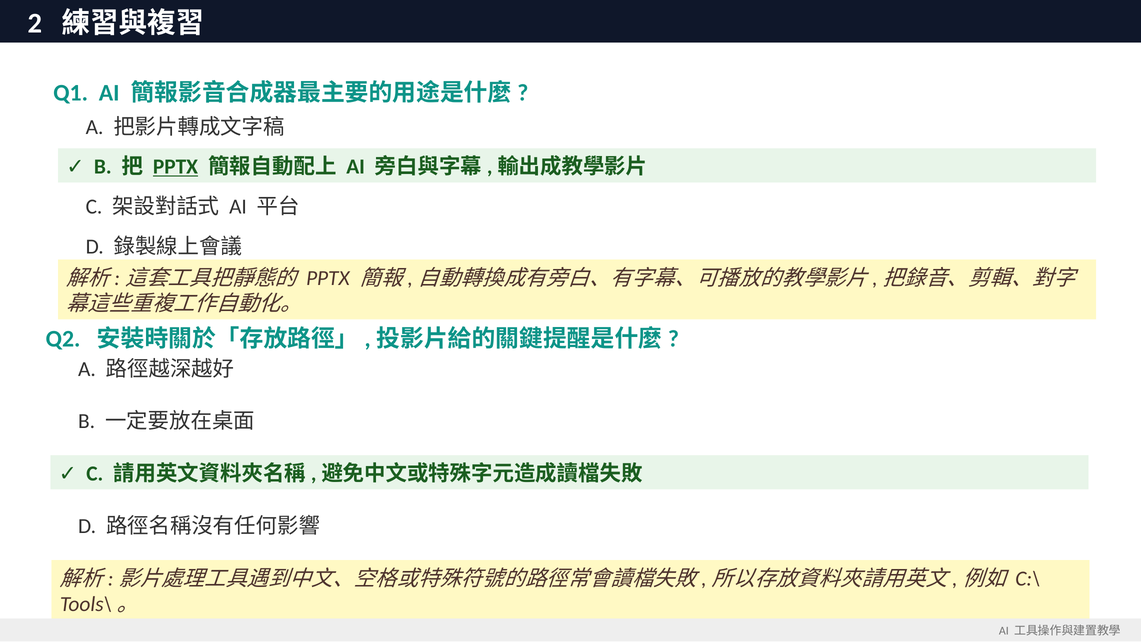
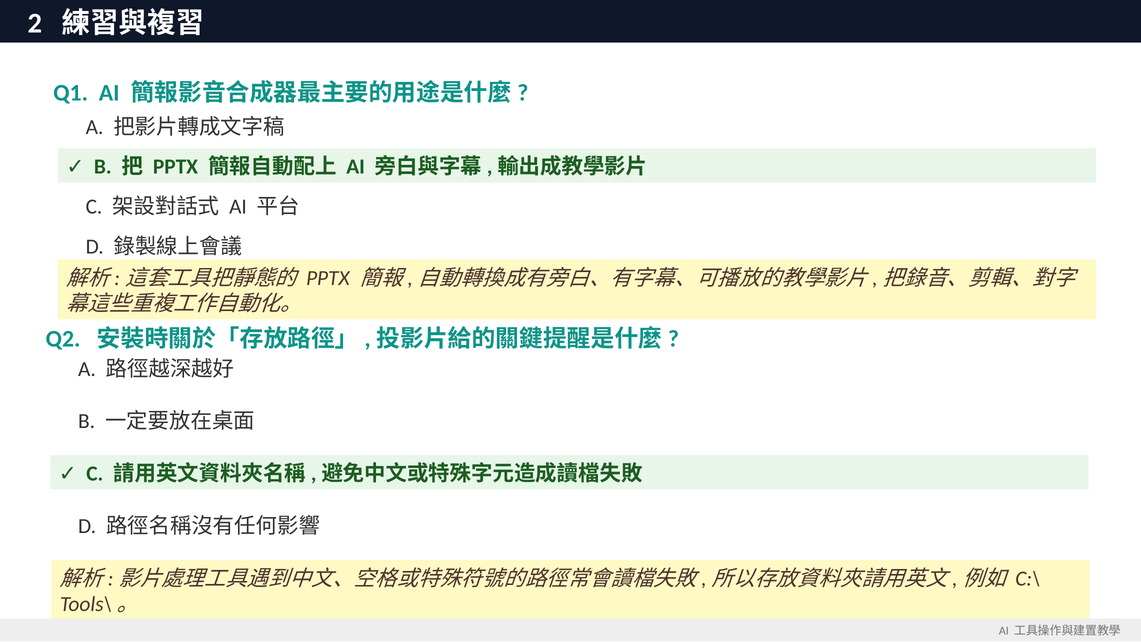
PPTX underline: present -> none (175, 167)
